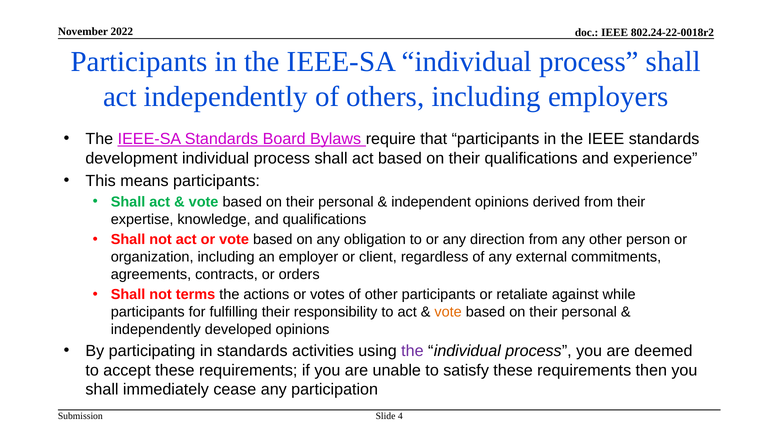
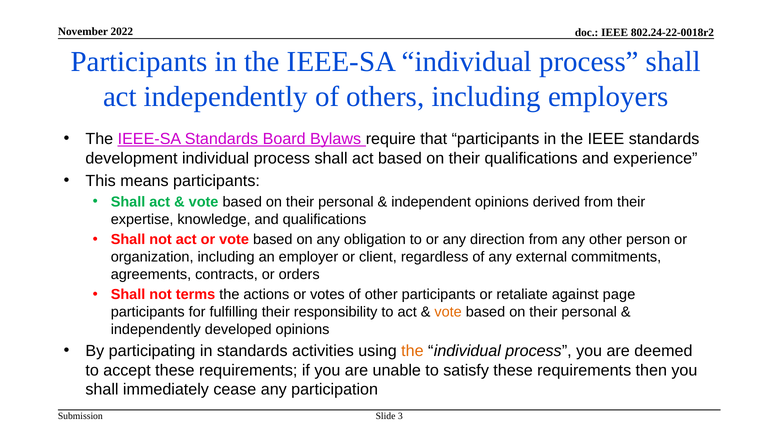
while: while -> page (619, 295)
the colour: purple -> orange (412, 351)
4: 4 -> 3 (400, 416)
